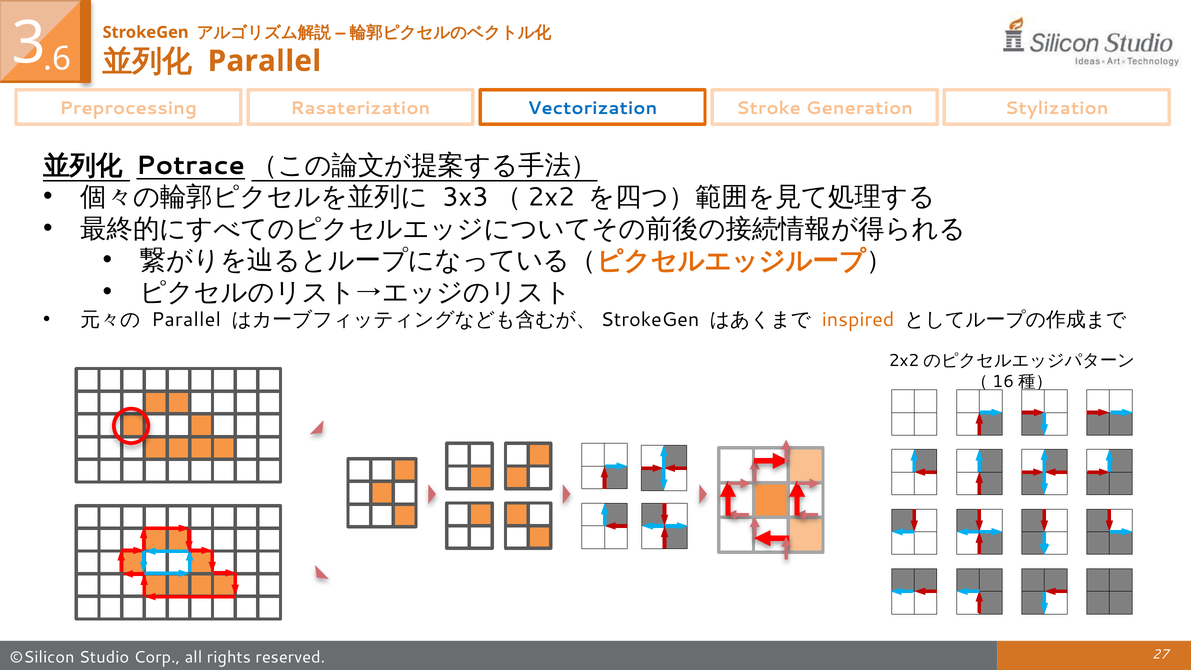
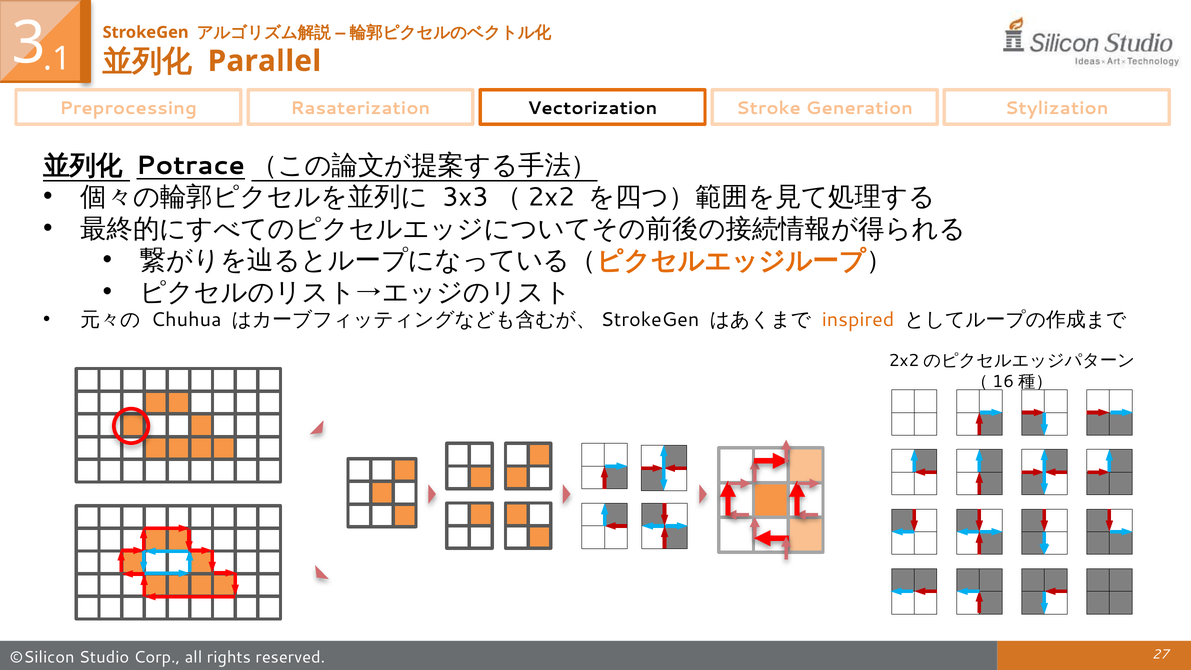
.6: .6 -> .1 (57, 59)
Vectorization colour: blue -> black (592, 108)
Parallel: Parallel -> Chuhua (186, 320)
